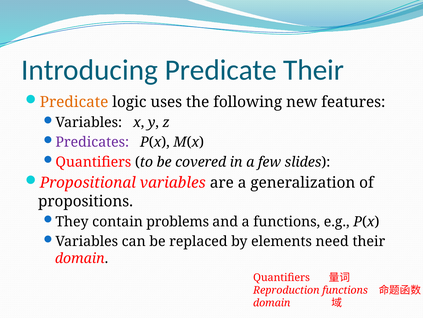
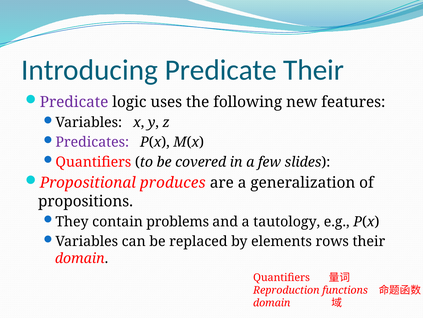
Predicate colour: orange -> purple (74, 102)
Propositional variables: variables -> produces (173, 182)
a functions: functions -> tautology (287, 221)
need: need -> rows (332, 241)
